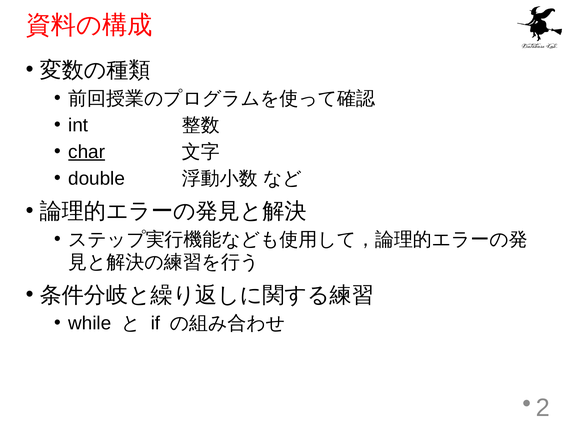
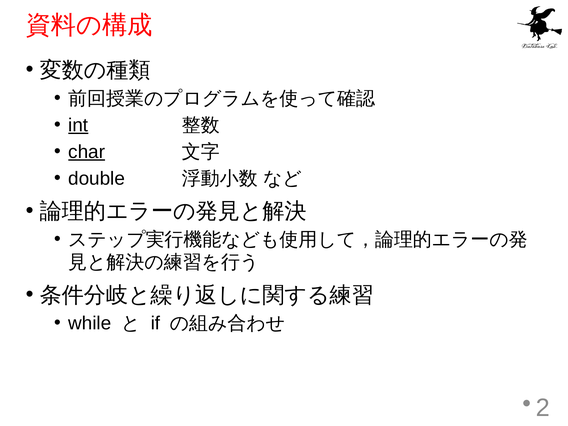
int underline: none -> present (78, 125)
